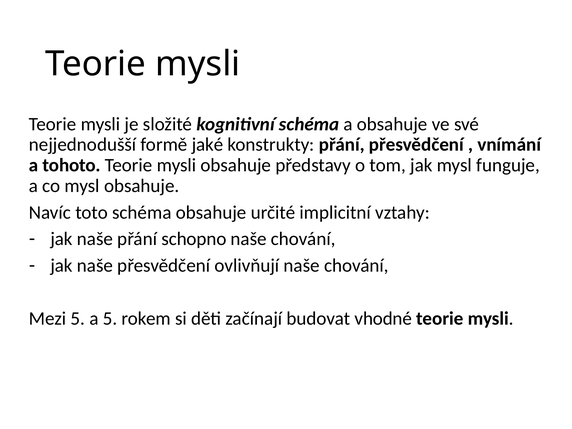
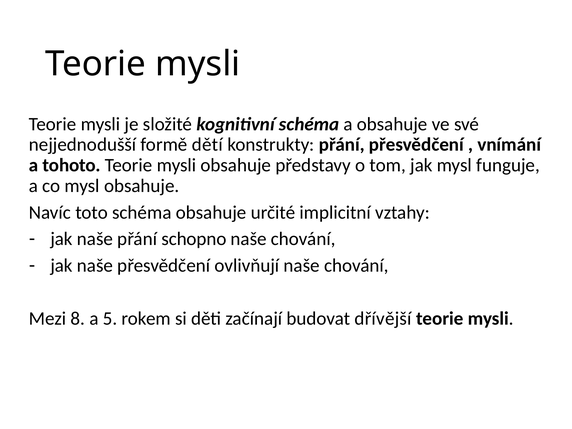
jaké: jaké -> dětí (207, 145)
Mezi 5: 5 -> 8 (78, 319)
vhodné: vhodné -> dřívější (383, 319)
